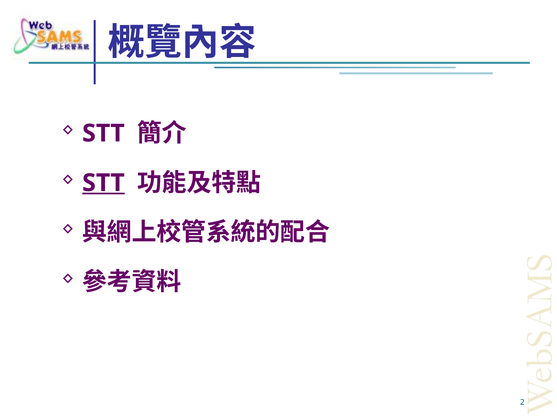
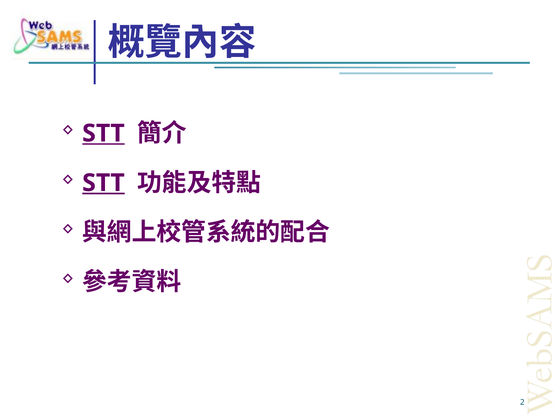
STT underline: none -> present (103, 133)
